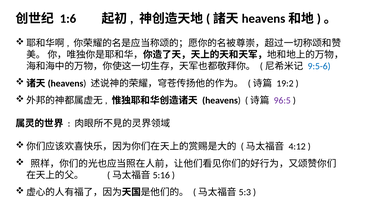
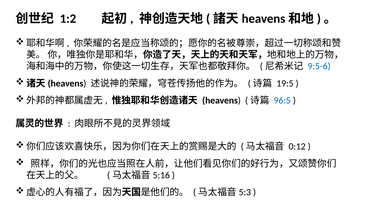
1:6: 1:6 -> 1:2 (68, 19)
19:2: 19:2 -> 19:5 (285, 83)
96:5 colour: purple -> blue (282, 101)
4:12: 4:12 -> 0:12 (297, 146)
